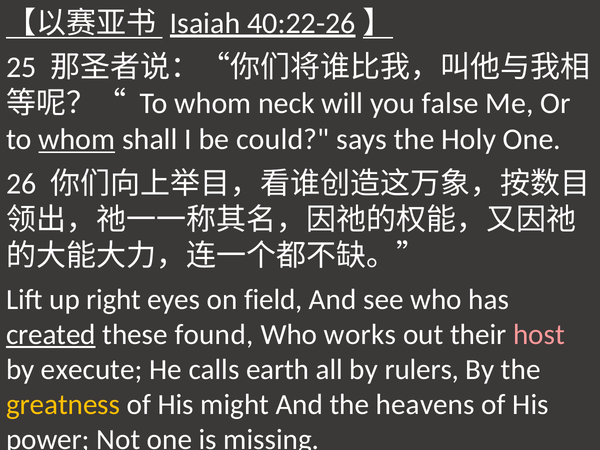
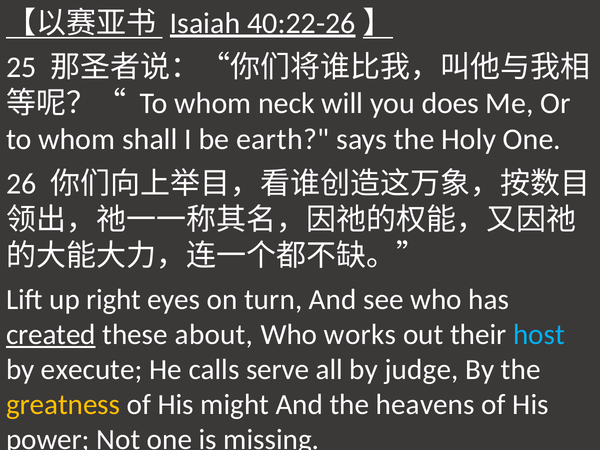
false: false -> does (450, 103)
whom underline: present -> none (77, 139)
could: could -> earth (283, 139)
field: field -> turn (273, 300)
found: found -> about (214, 335)
host colour: pink -> light blue (539, 335)
earth: earth -> serve (278, 370)
rulers: rulers -> judge (422, 370)
